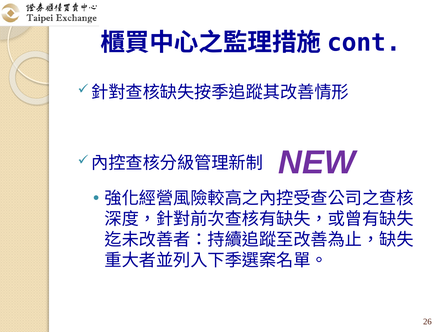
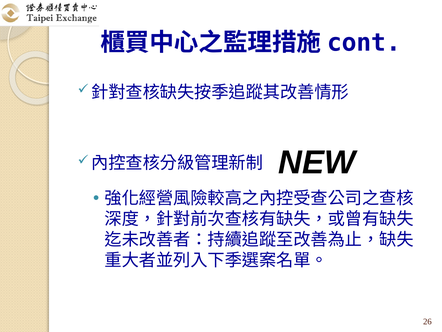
NEW colour: purple -> black (317, 162)
